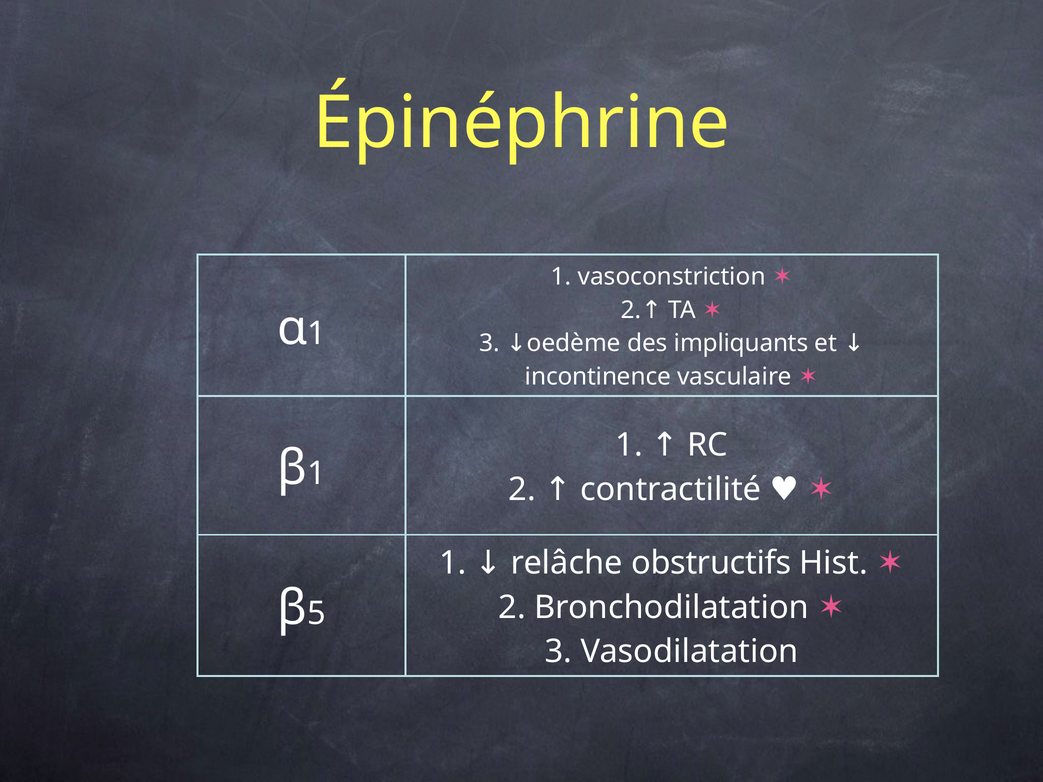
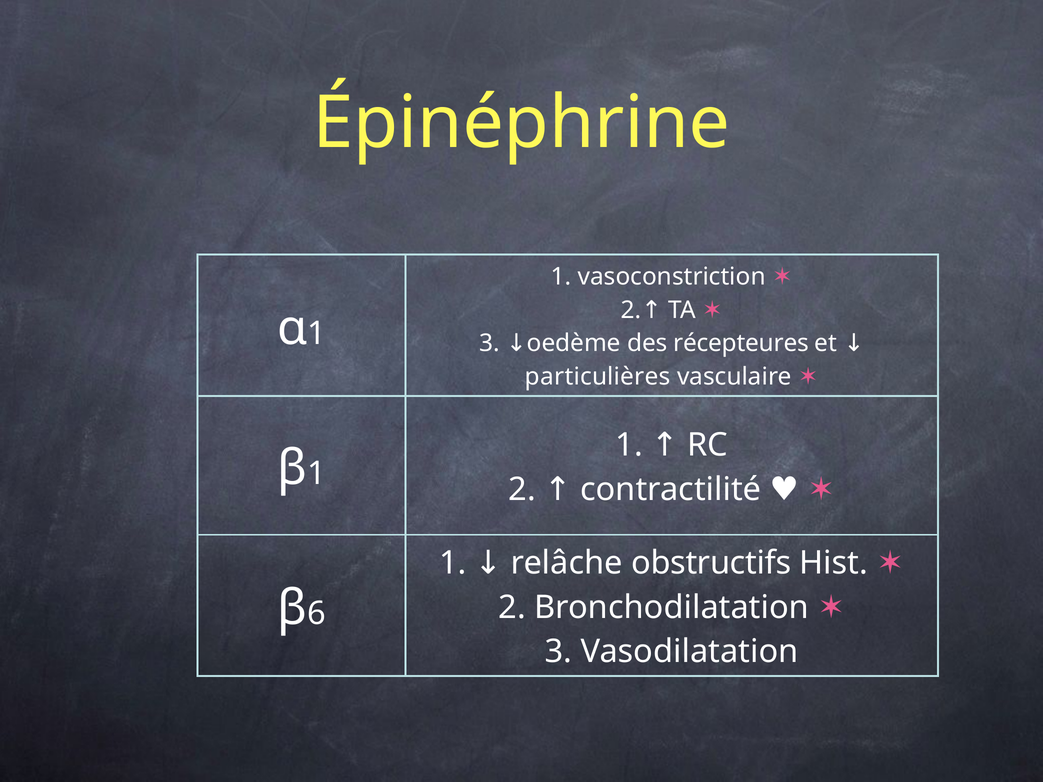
impliquants: impliquants -> récepteures (741, 343)
incontinence: incontinence -> particulières (598, 377)
5: 5 -> 6 (317, 614)
